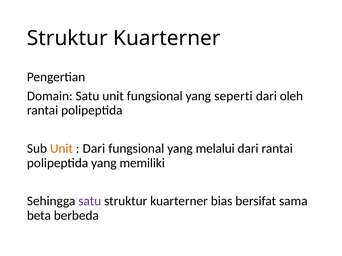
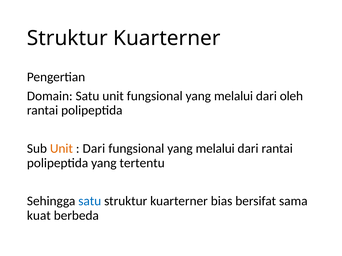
unit fungsional yang seperti: seperti -> melalui (234, 96)
memiliki: memiliki -> tertentu (142, 163)
satu colour: purple -> blue (90, 201)
beta: beta -> kuat (39, 216)
